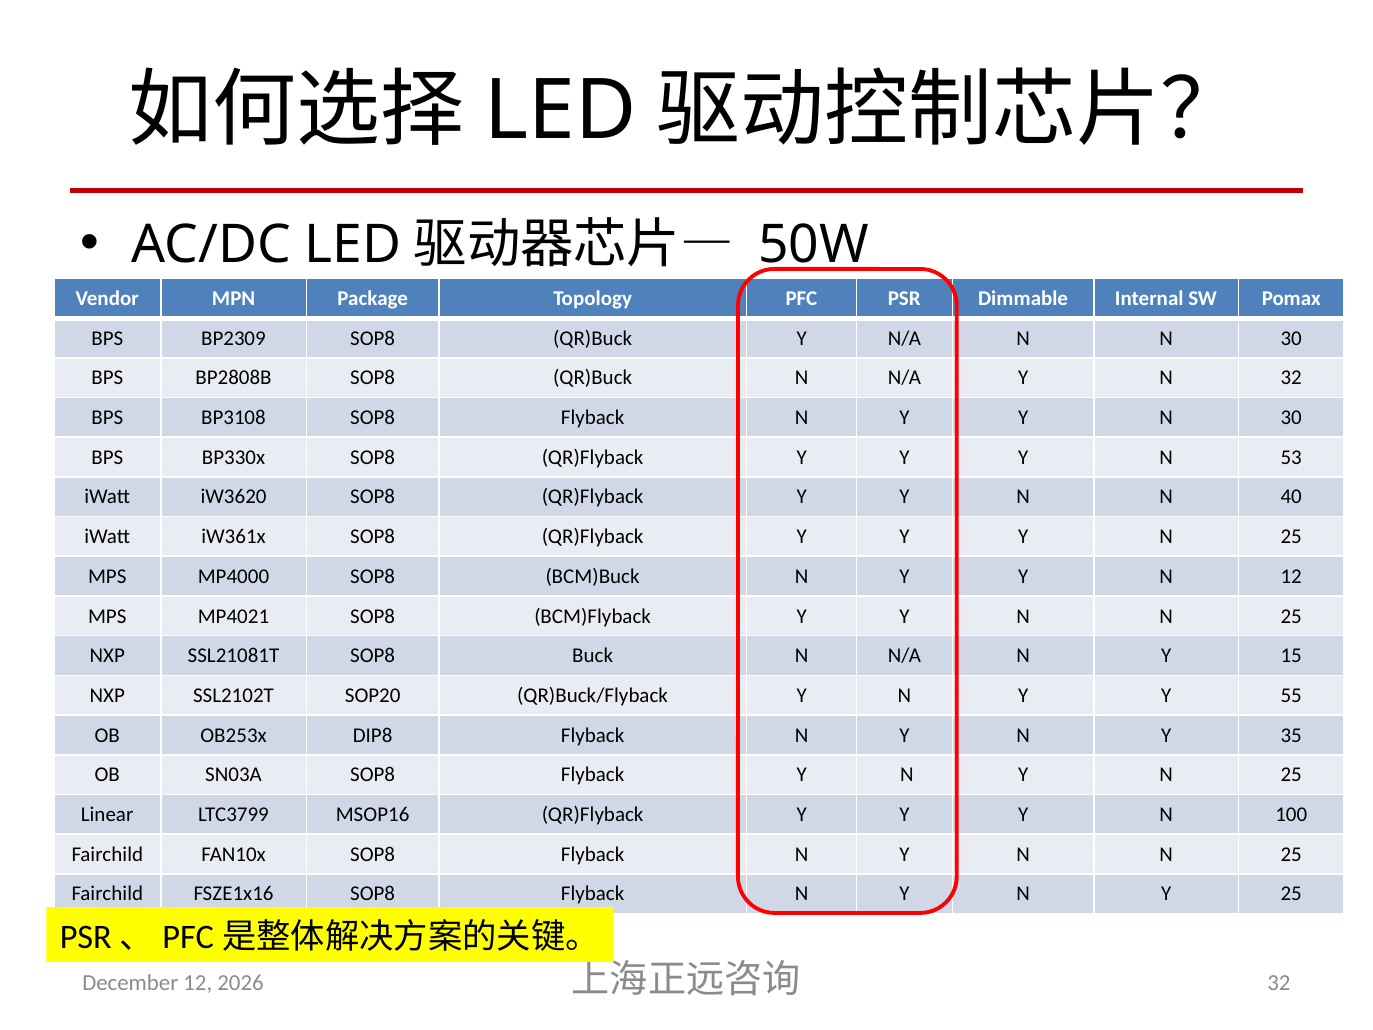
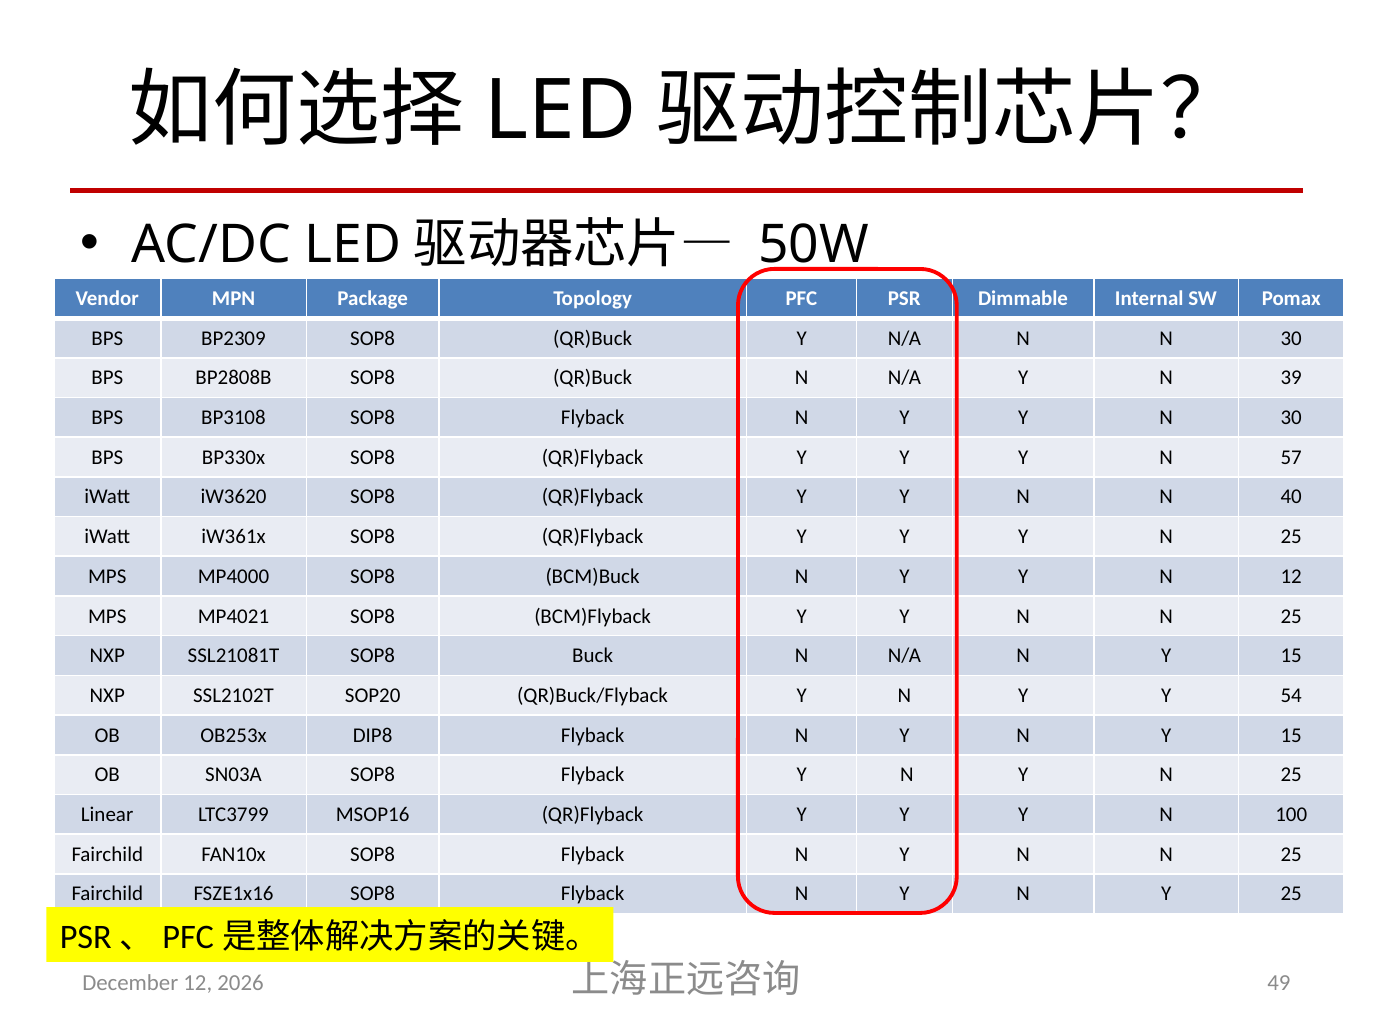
N 32: 32 -> 39 (1291, 378)
53: 53 -> 57 (1291, 457)
55: 55 -> 54 (1291, 695)
Y N Y 35: 35 -> 15 (1291, 735)
32: 32 -> 49 (1279, 983)
